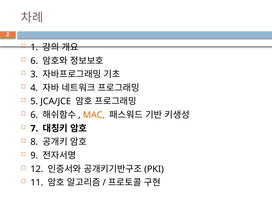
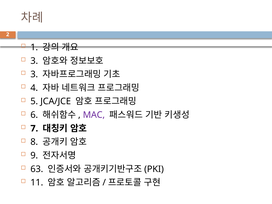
6: 6 -> 3 (34, 61)
MAC colour: orange -> purple (94, 115)
12: 12 -> 63 (37, 169)
